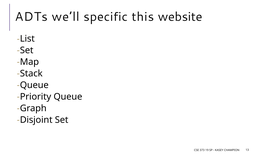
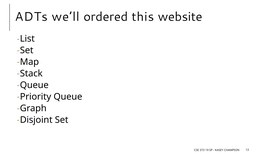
specific: specific -> ordered (106, 17)
